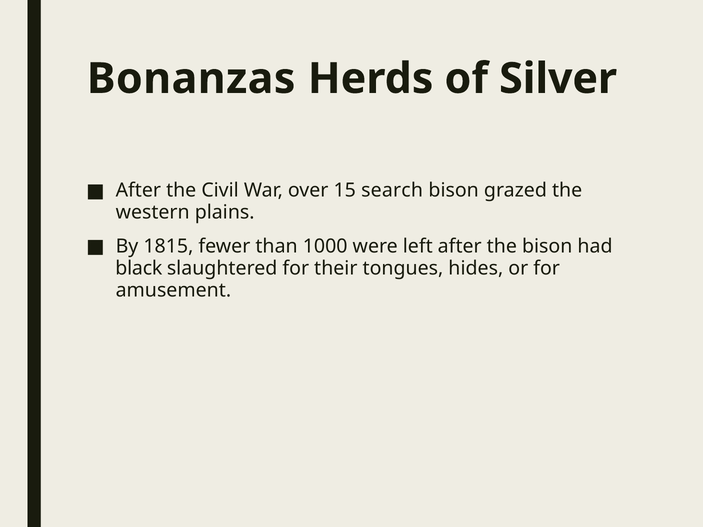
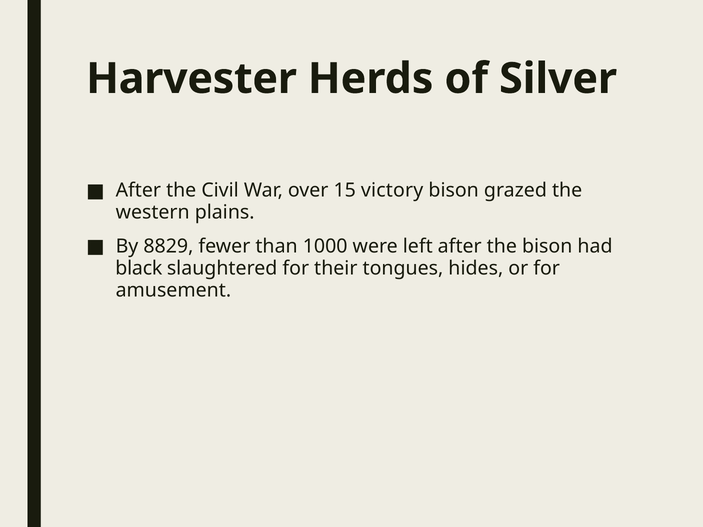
Bonanzas: Bonanzas -> Harvester (192, 79)
search: search -> victory (392, 190)
1815: 1815 -> 8829 (168, 246)
